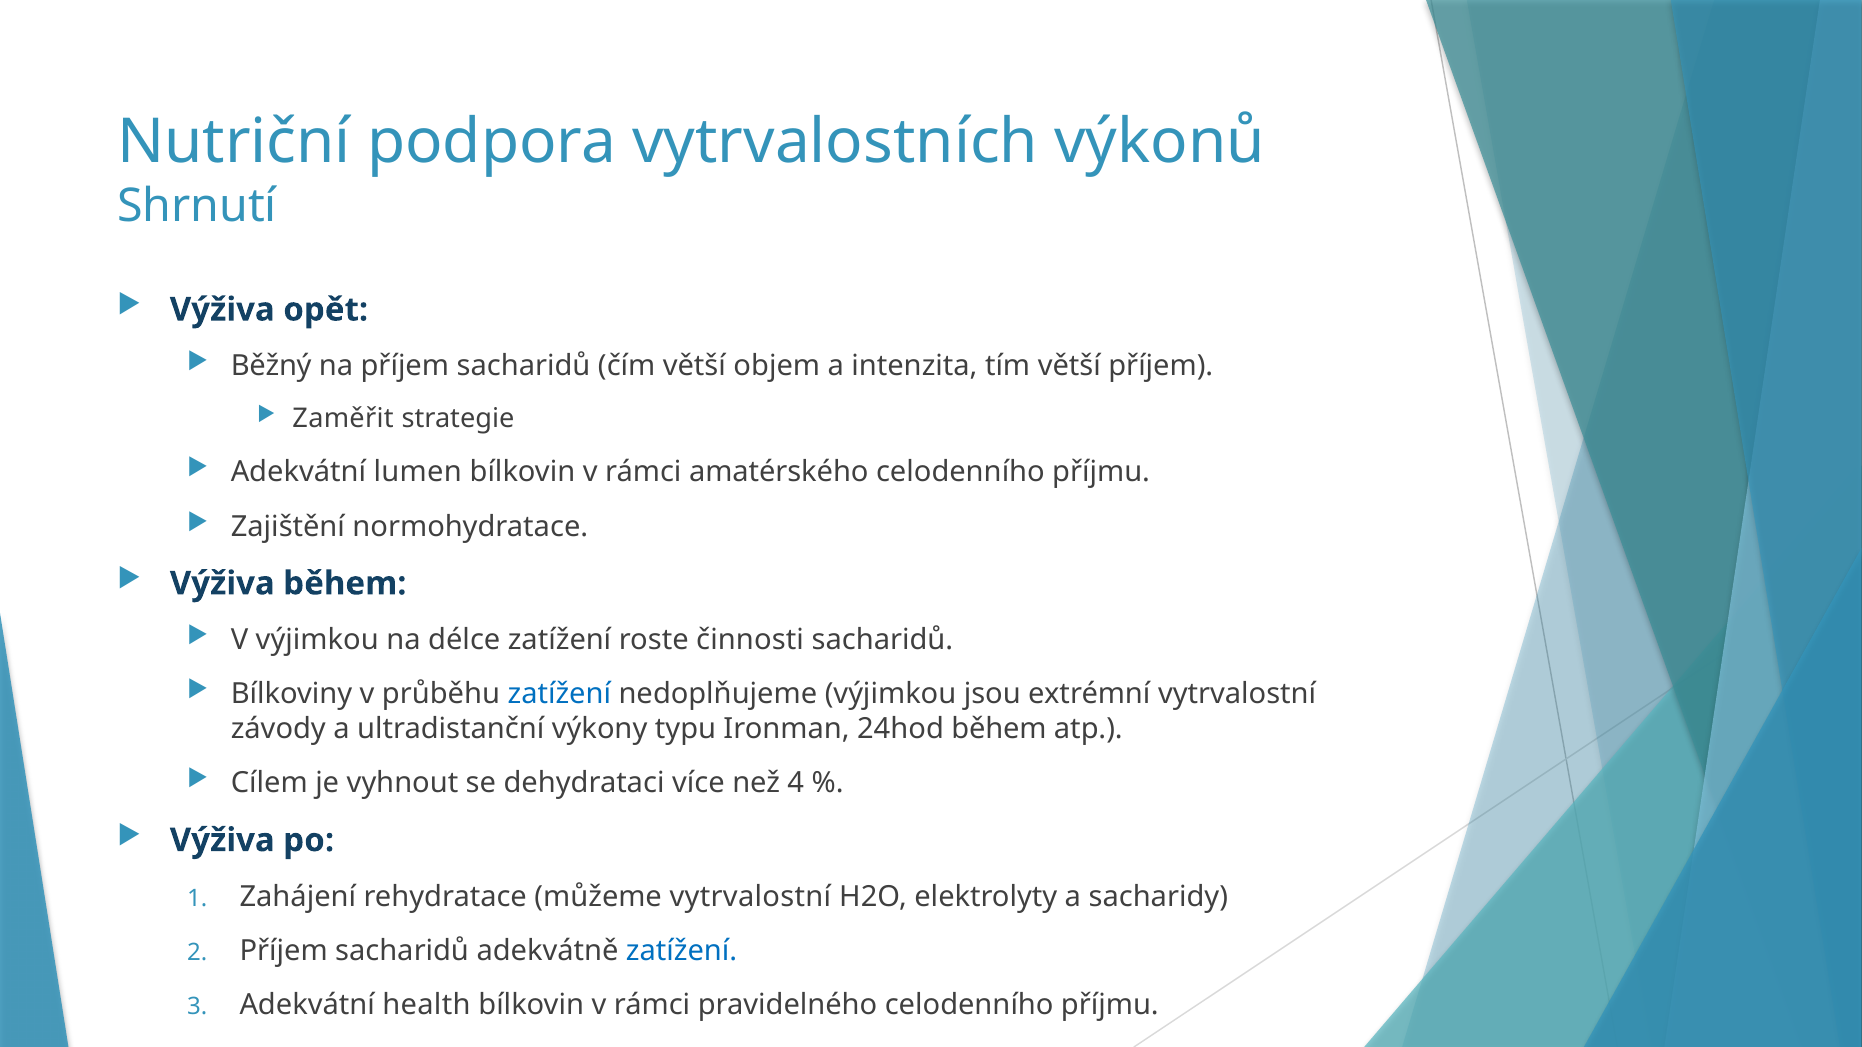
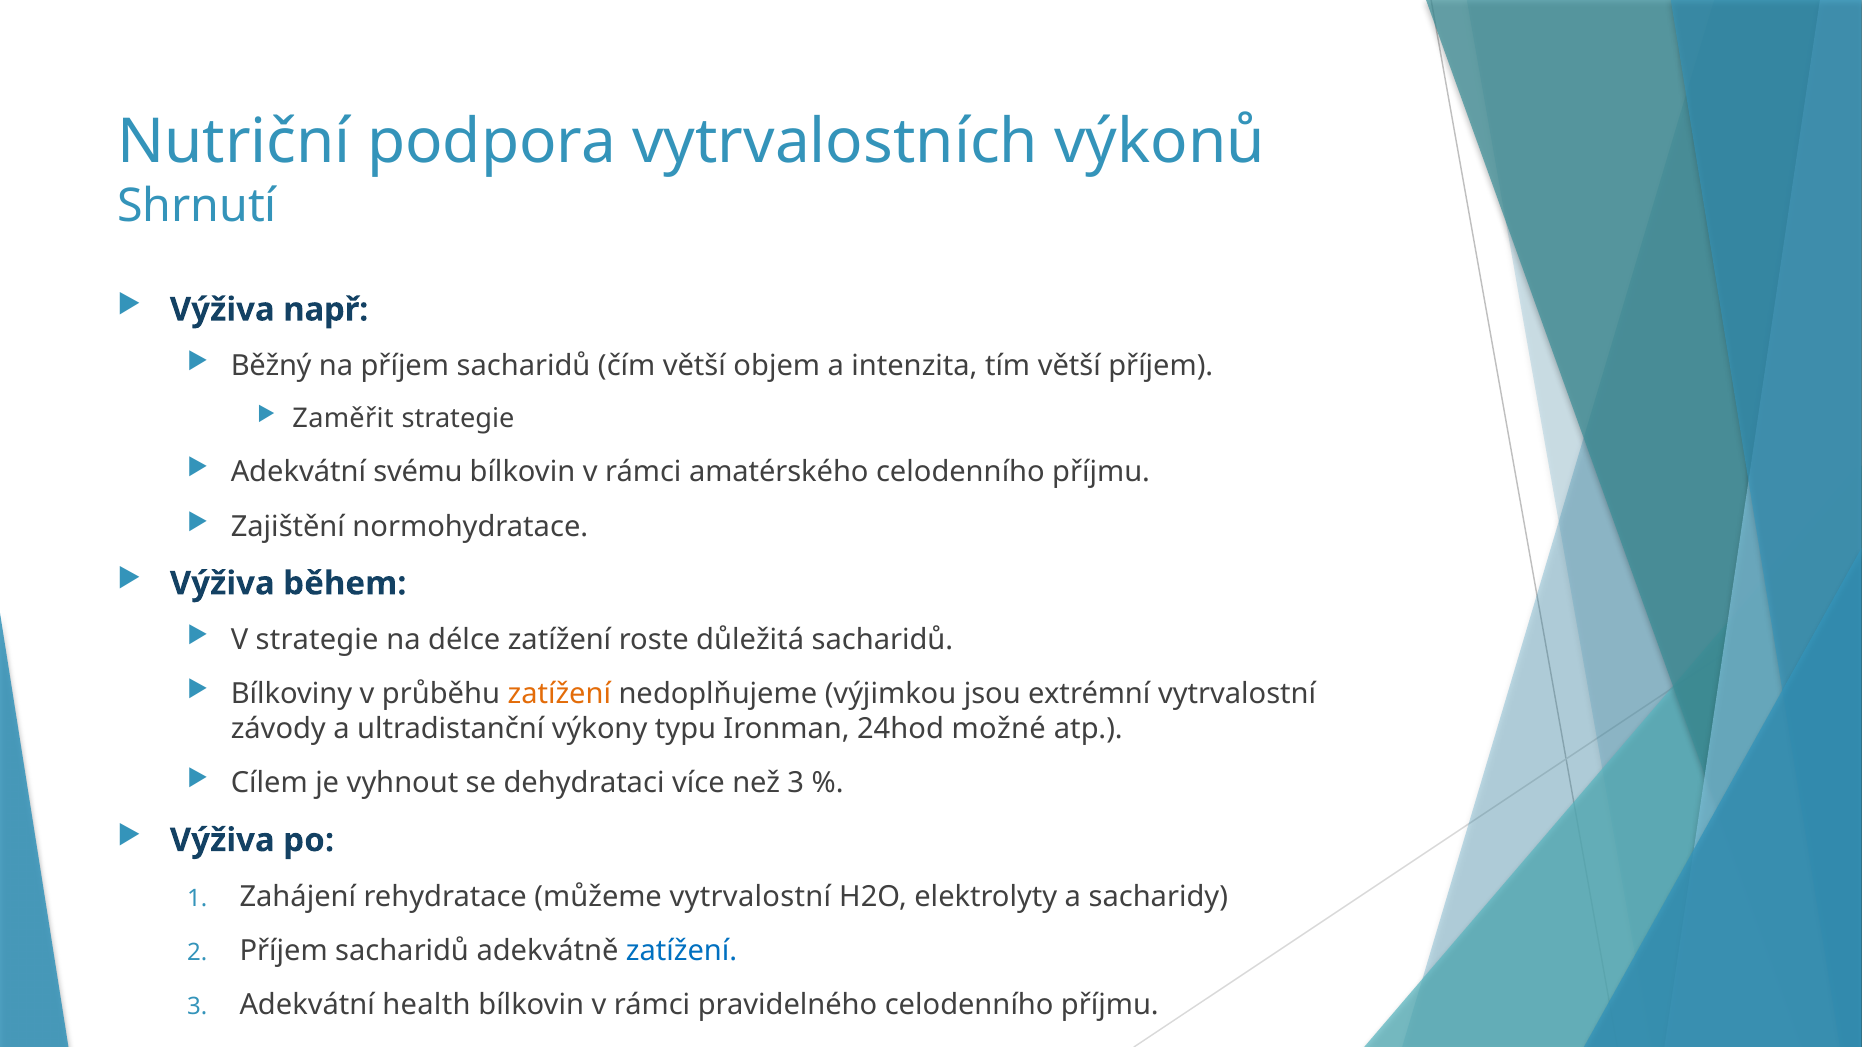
opět: opět -> např (326, 310)
lumen: lumen -> svému (418, 472)
V výjimkou: výjimkou -> strategie (317, 640)
činnosti: činnosti -> důležitá (750, 640)
zatížení colour: blue -> orange (559, 694)
24hod během: během -> možné (999, 729)
než 4: 4 -> 3 (796, 784)
